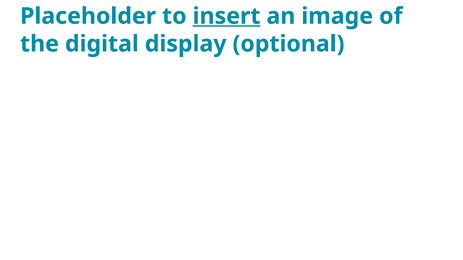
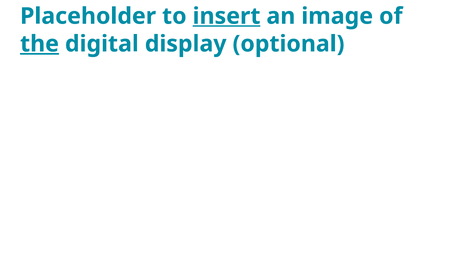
the underline: none -> present (40, 44)
